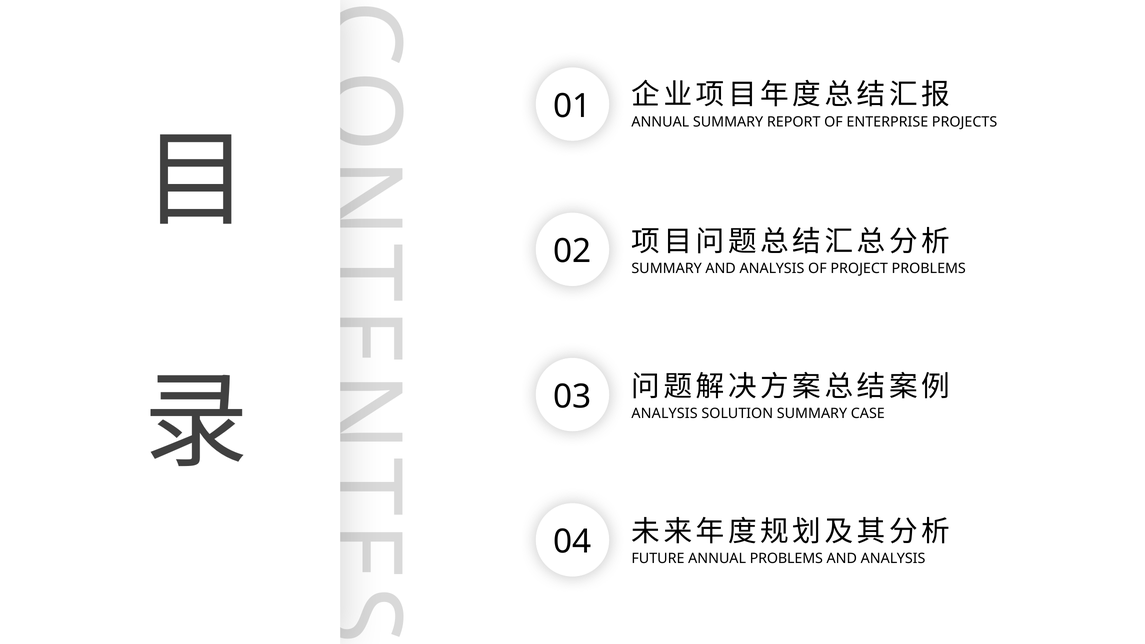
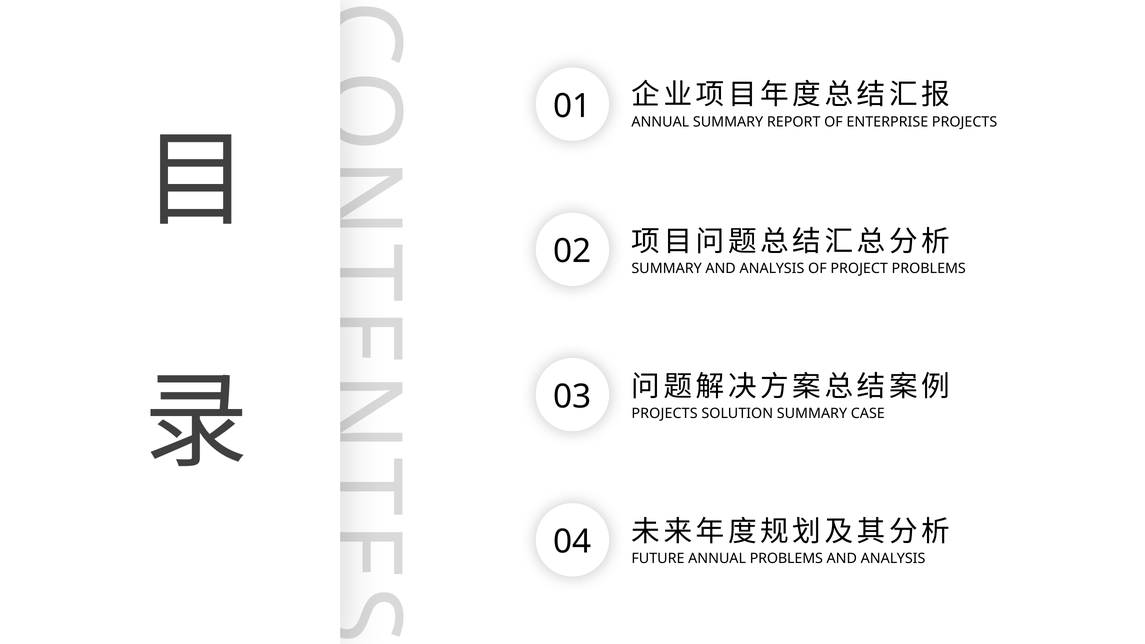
ANALYSIS: ANALYSIS -> PROJECTS (665, 414)
